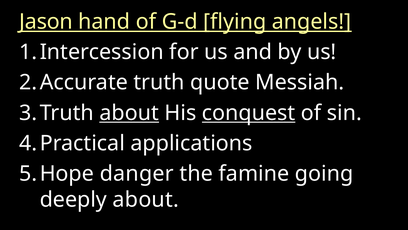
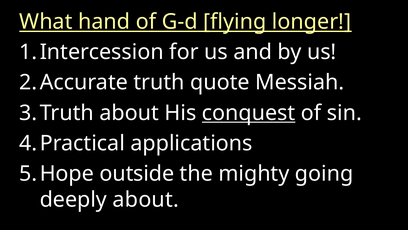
Jason: Jason -> What (46, 22)
angels: angels -> longer (312, 22)
about underline: present -> none (129, 113)
danger: danger -> outside (137, 173)
famine: famine -> mighty (254, 173)
